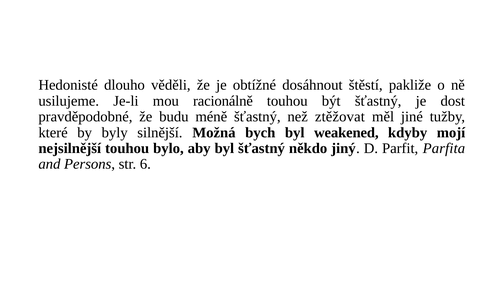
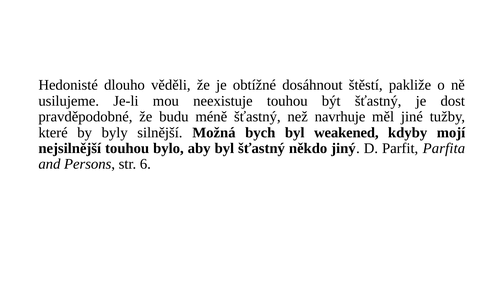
racionálně: racionálně -> neexistuje (223, 101)
ztěžovat: ztěžovat -> navrhuje (340, 117)
